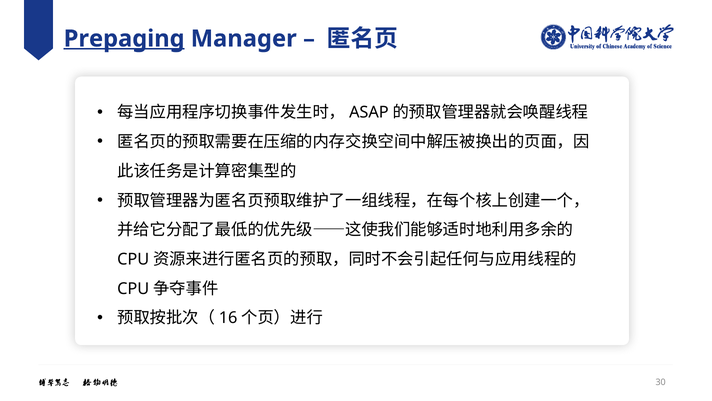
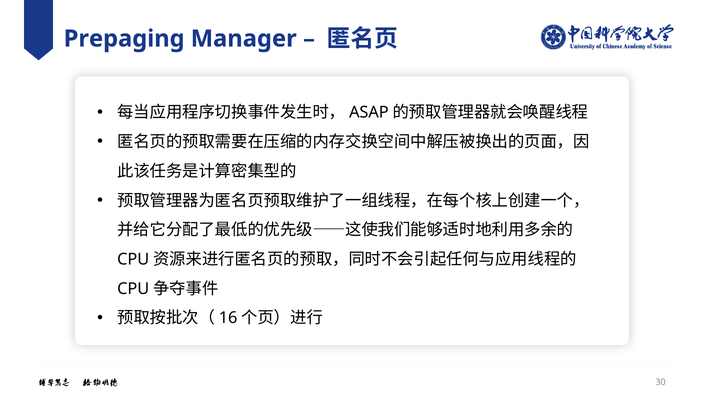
Prepaging underline: present -> none (124, 39)
